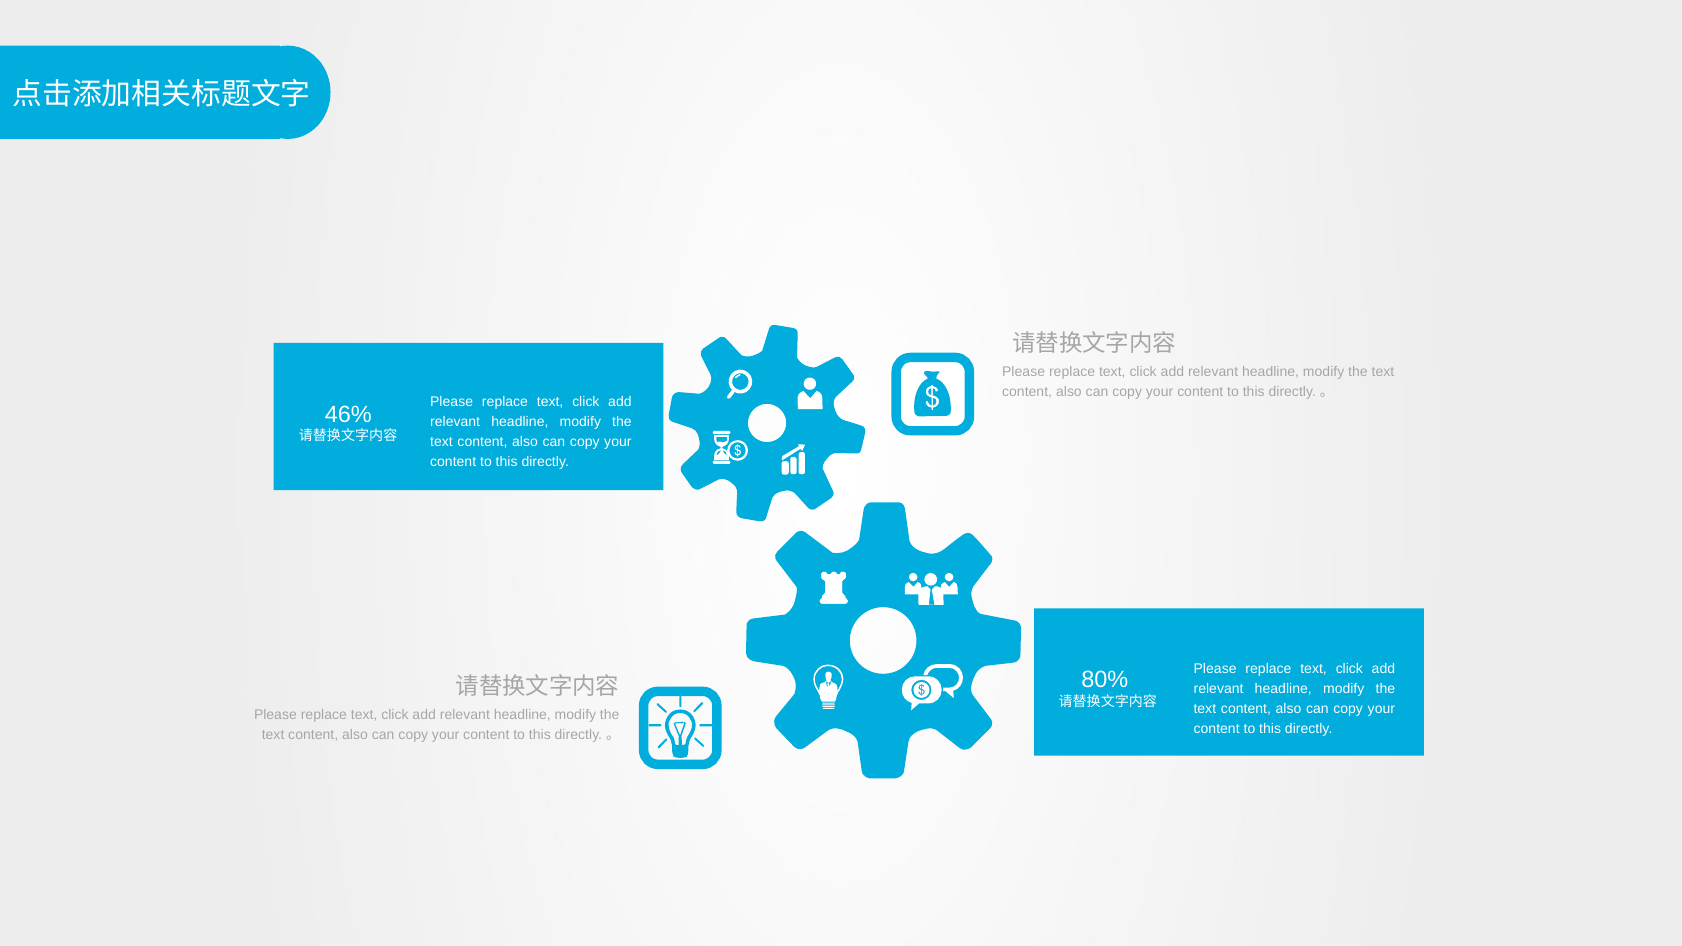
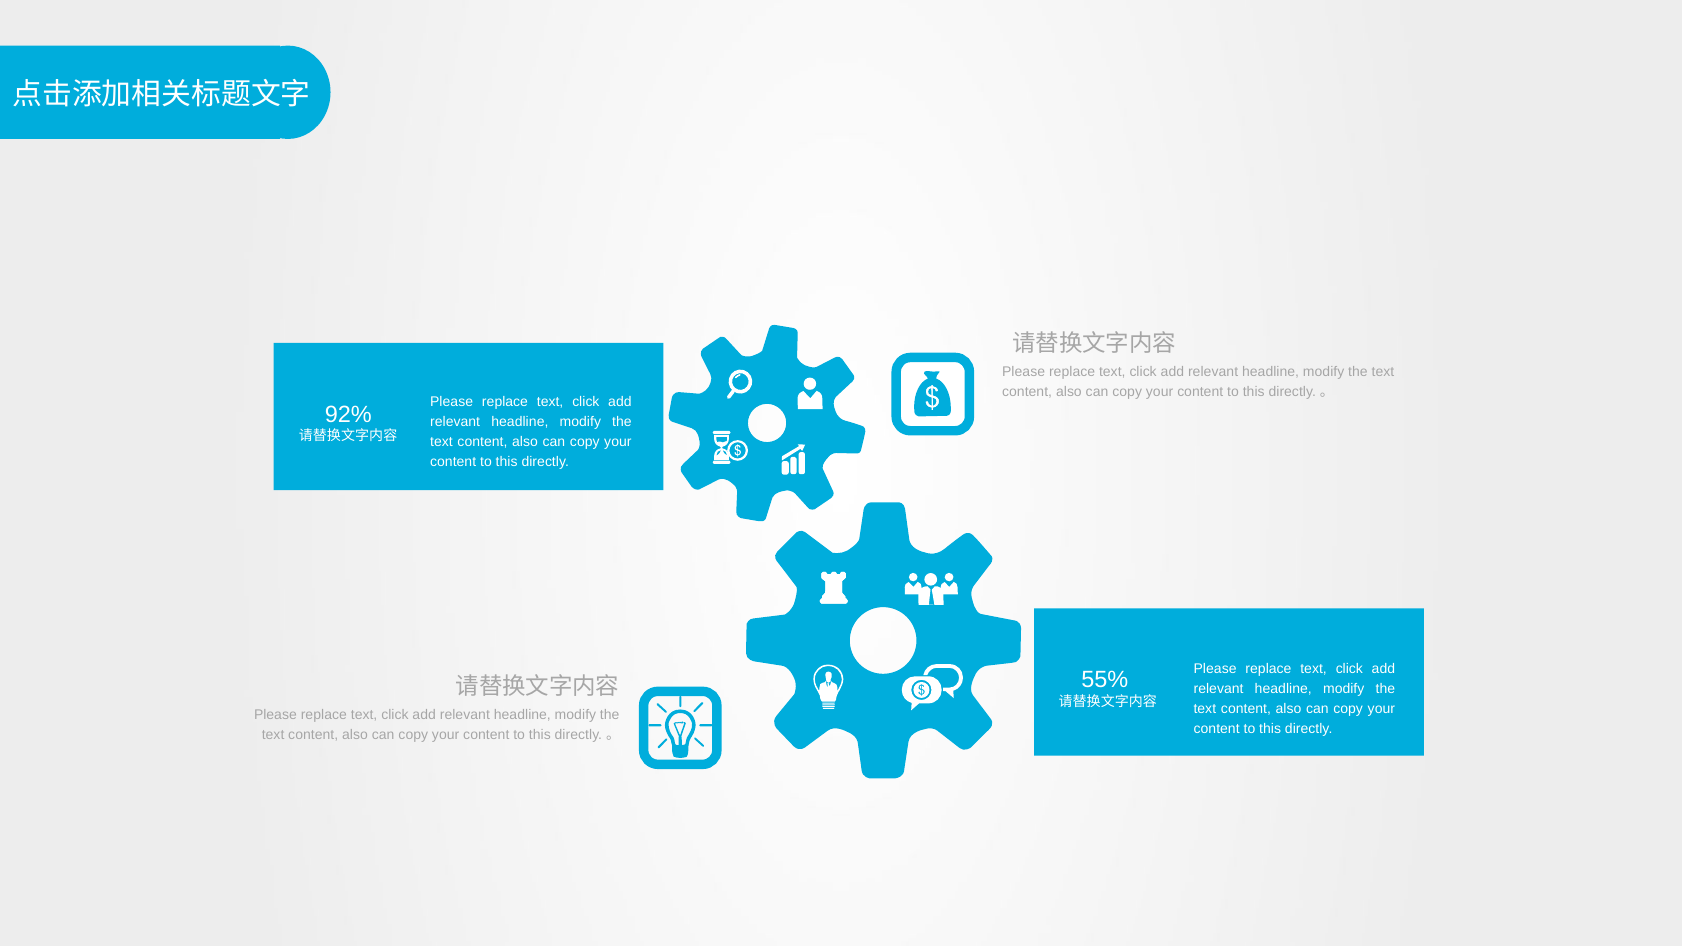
46%: 46% -> 92% (348, 415)
80%: 80% -> 55% (1105, 680)
